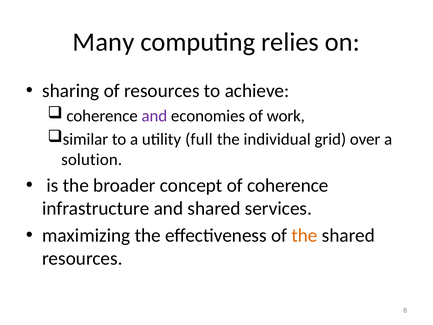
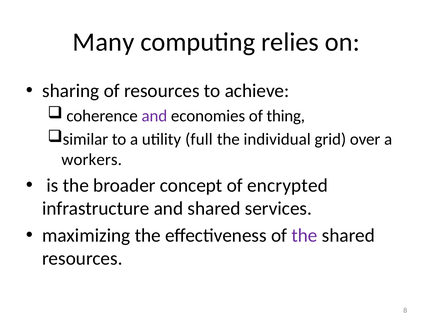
work: work -> thing (286, 116)
solution: solution -> workers (92, 160)
of coherence: coherence -> encrypted (288, 185)
the colour: orange -> purple (304, 235)
